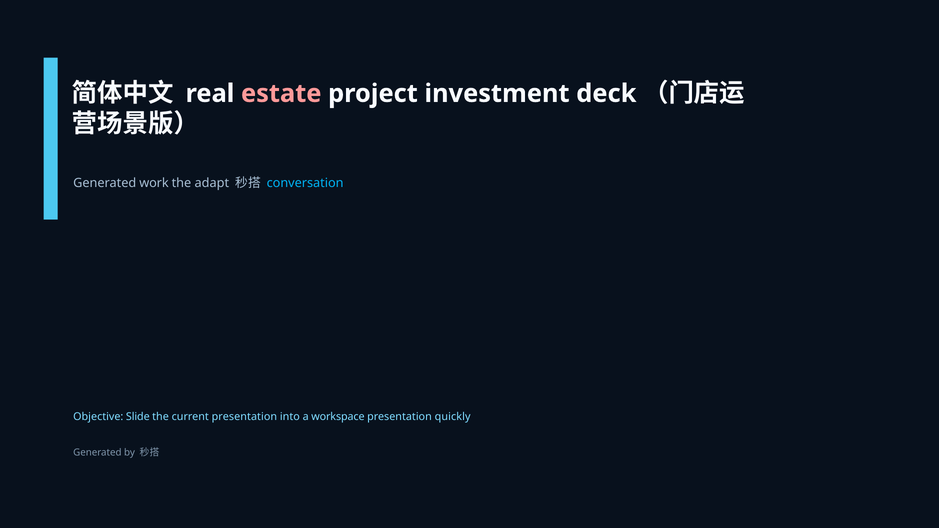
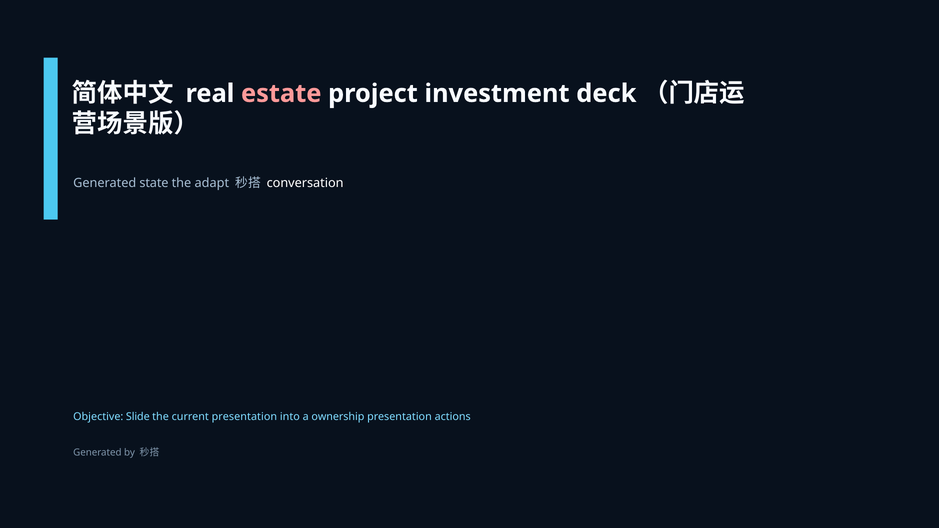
work: work -> state (154, 183)
conversation colour: light blue -> white (305, 183)
workspace: workspace -> ownership (338, 417)
quickly: quickly -> actions (453, 417)
